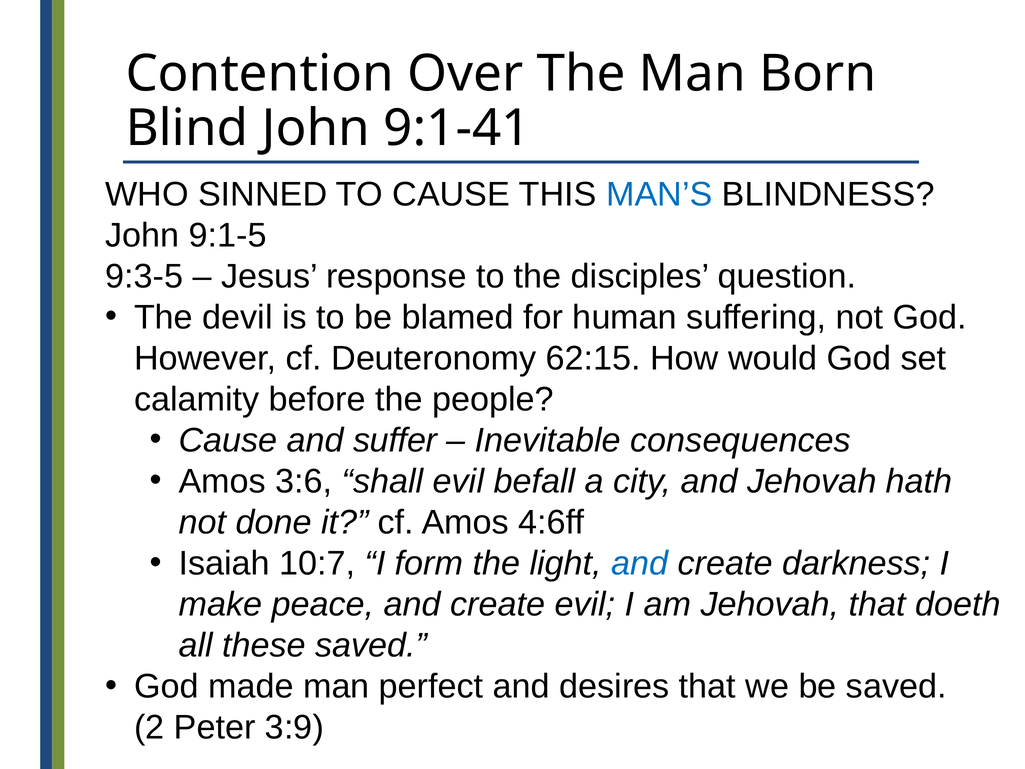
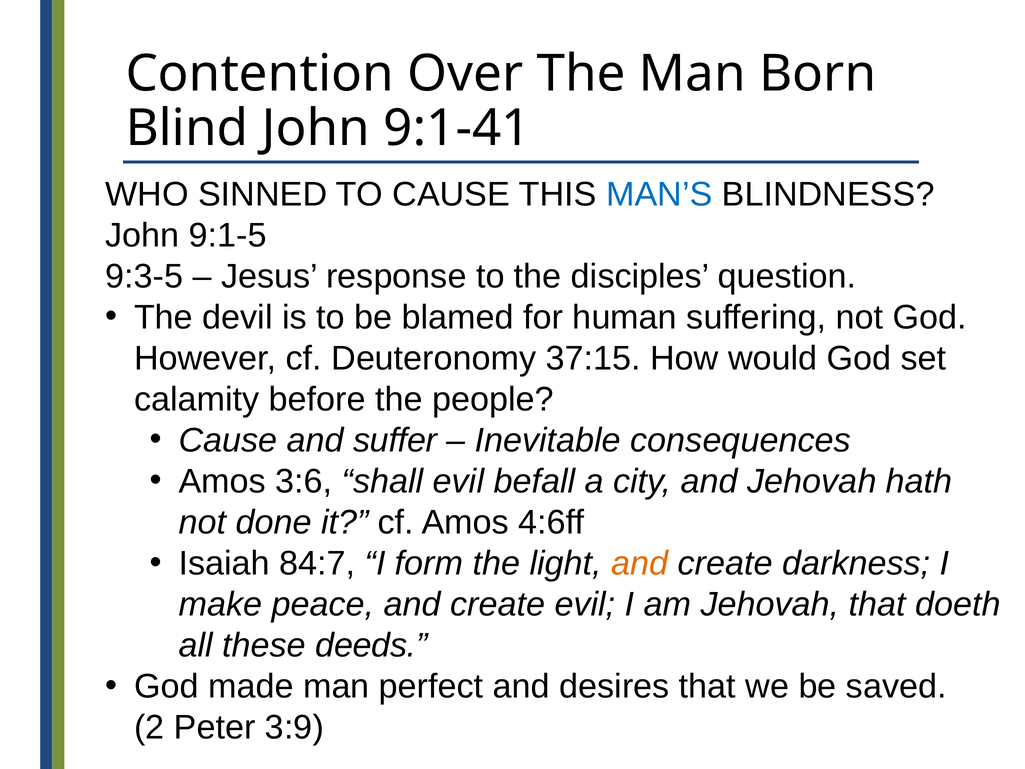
62:15: 62:15 -> 37:15 (593, 358)
10:7: 10:7 -> 84:7 (317, 563)
and colour: blue -> orange (640, 563)
these saved: saved -> deeds (371, 645)
